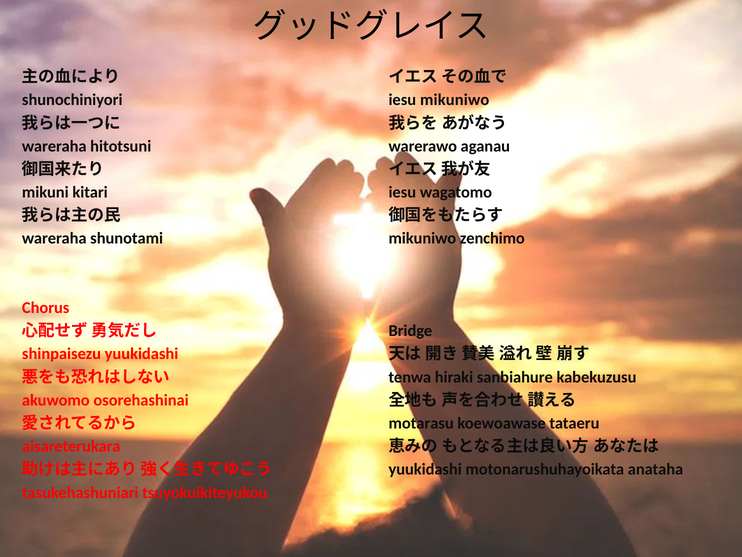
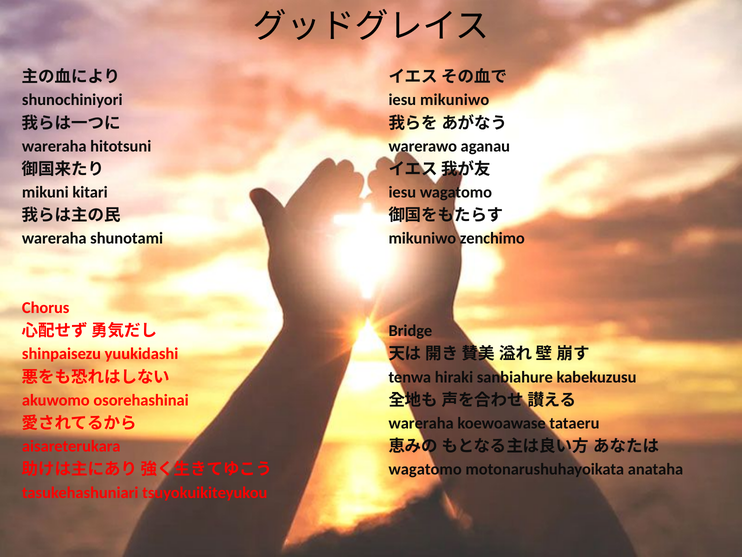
motarasu: motarasu -> wareraha (421, 423)
yuukidashi: yuukidashi -> wagatomo (425, 469)
